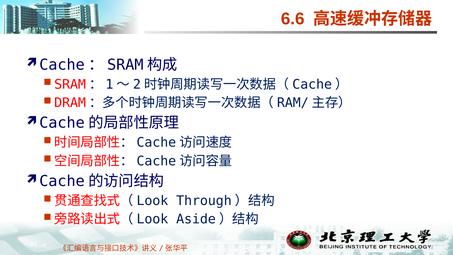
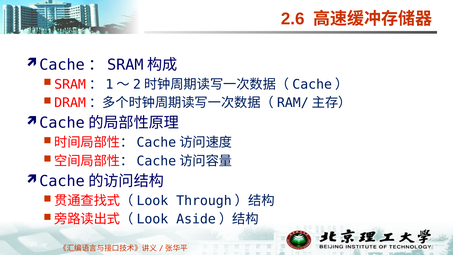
6.6: 6.6 -> 2.6 (293, 19)
